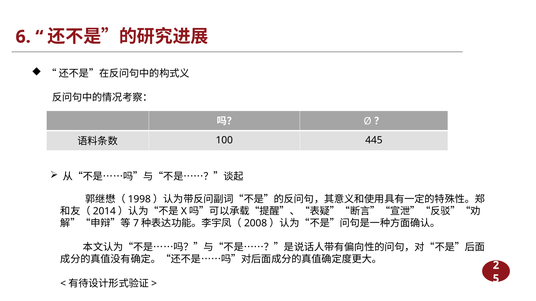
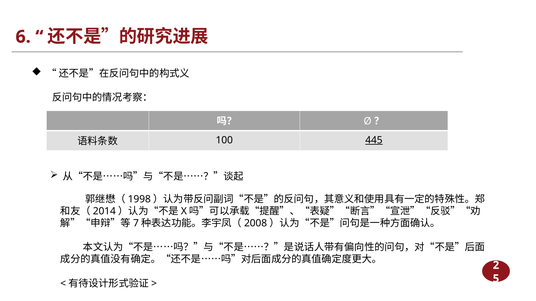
445 underline: none -> present (374, 140)
